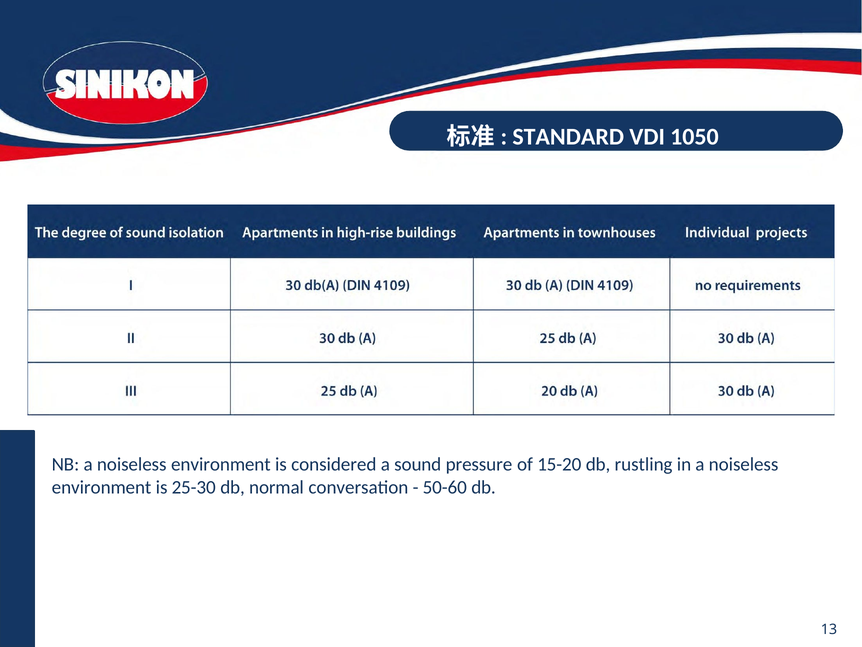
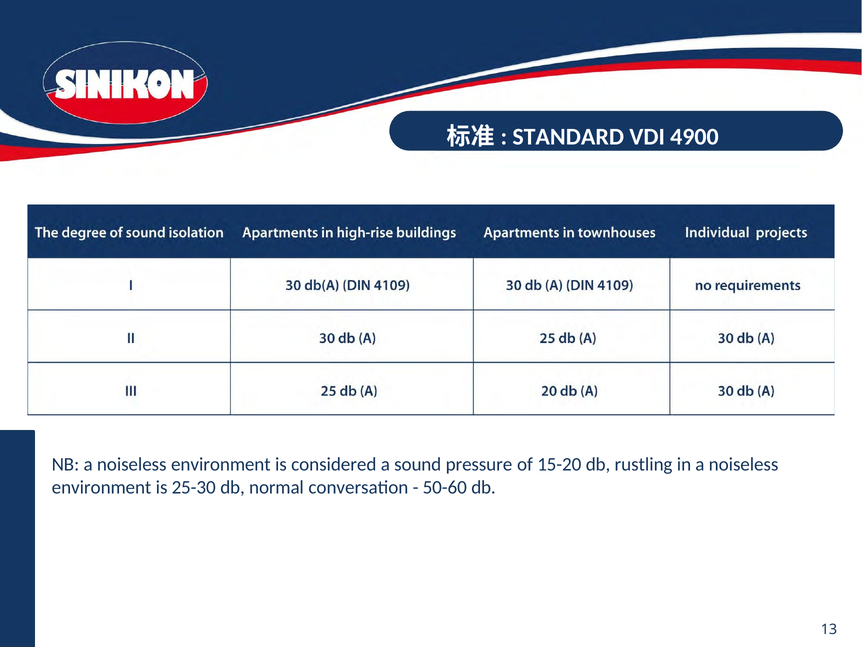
1050: 1050 -> 4900 (694, 137)
